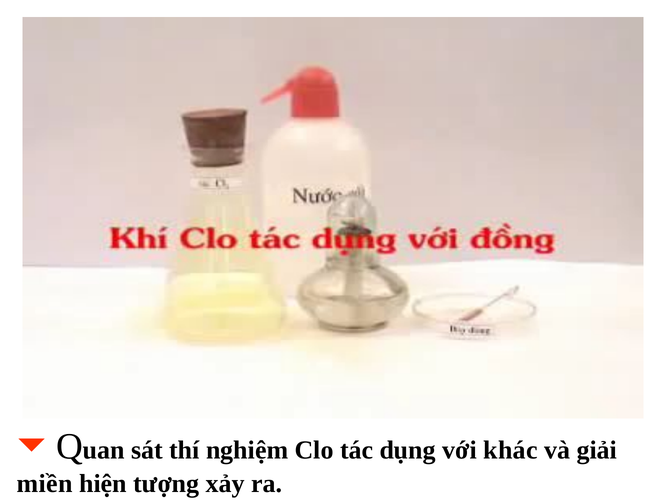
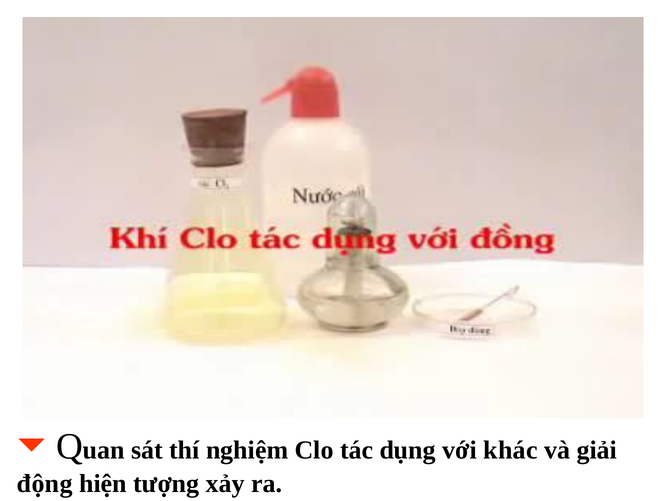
miền: miền -> động (45, 484)
